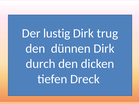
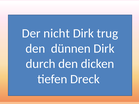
lustig: lustig -> nicht (57, 33)
